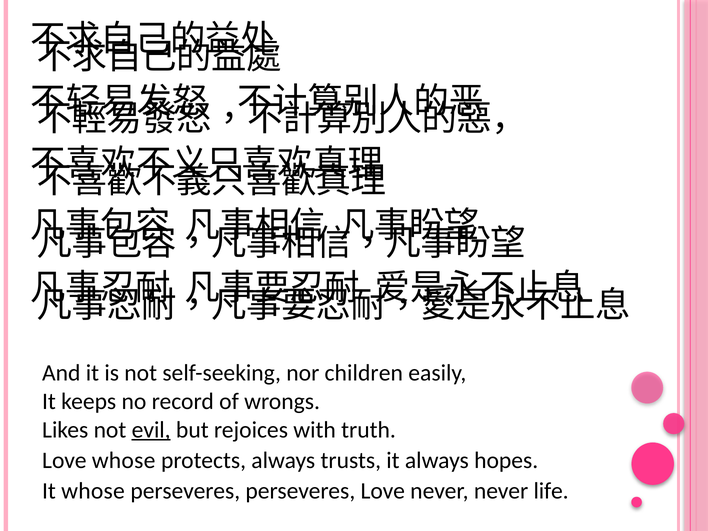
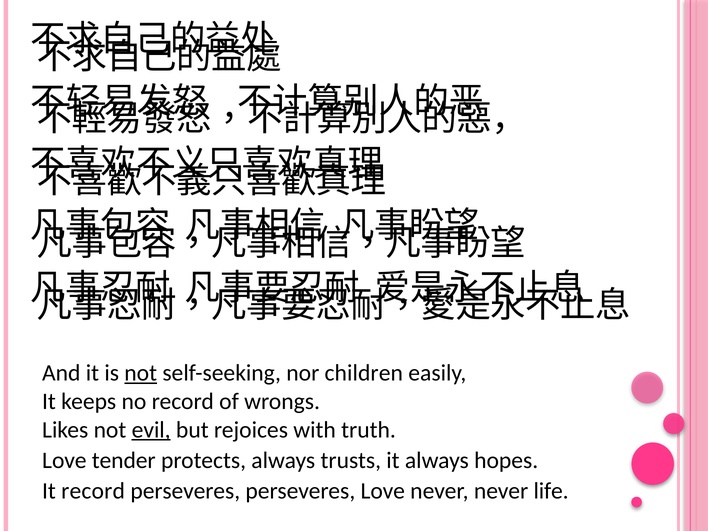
not underline: none -> present (141, 373)
Love whose: whose -> tender (124, 460)
It whose: whose -> record (93, 491)
